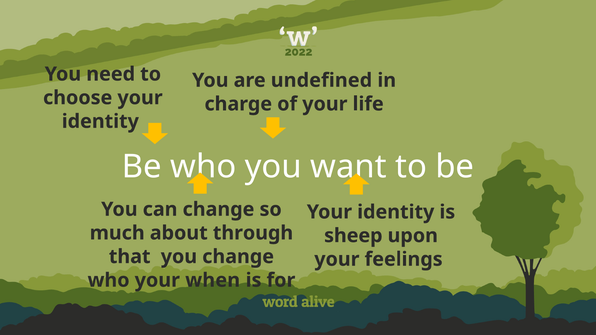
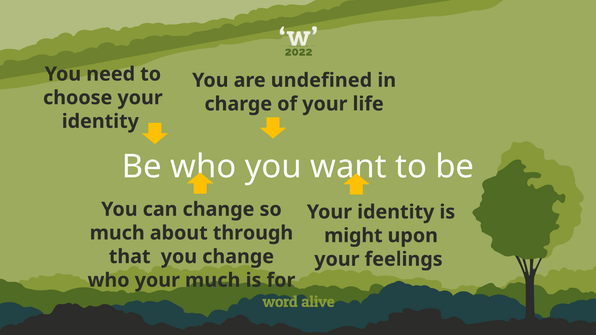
sheep: sheep -> might (353, 236)
your when: when -> much (213, 280)
